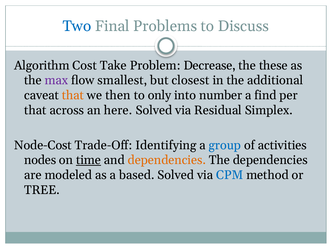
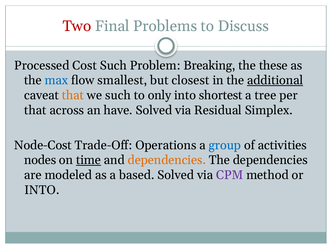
Two colour: blue -> red (77, 26)
Algorithm: Algorithm -> Processed (42, 65)
Cost Take: Take -> Such (113, 65)
Decrease: Decrease -> Breaking (210, 65)
max colour: purple -> blue (56, 80)
additional underline: none -> present (275, 80)
we then: then -> such (118, 95)
number: number -> shortest (221, 95)
find: find -> tree (265, 95)
here: here -> have (118, 110)
Identifying: Identifying -> Operations (166, 145)
CPM colour: blue -> purple (230, 175)
TREE: TREE -> INTO (42, 190)
